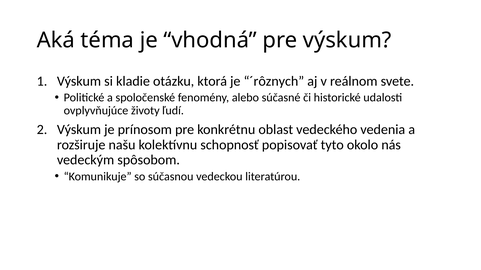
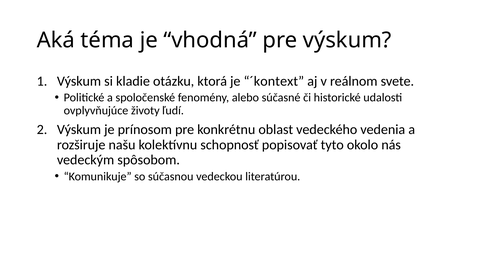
´rôznych: ´rôznych -> ´kontext (274, 81)
